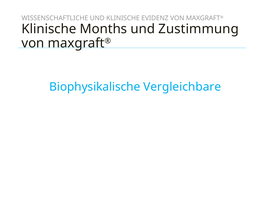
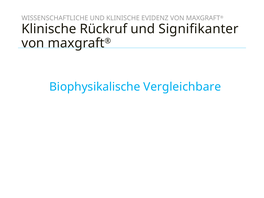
Months: Months -> Rückruf (103, 29)
Zustimmung: Zustimmung -> Signifikanter (199, 29)
